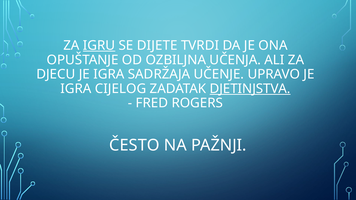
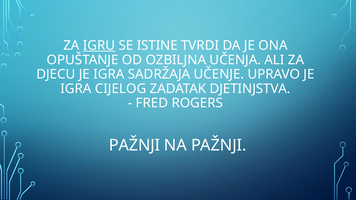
DIJETE: DIJETE -> ISTINE (157, 46)
DJETINJSTVA underline: present -> none (250, 89)
ČESTO: ČESTO -> PAŽNJI (135, 145)
